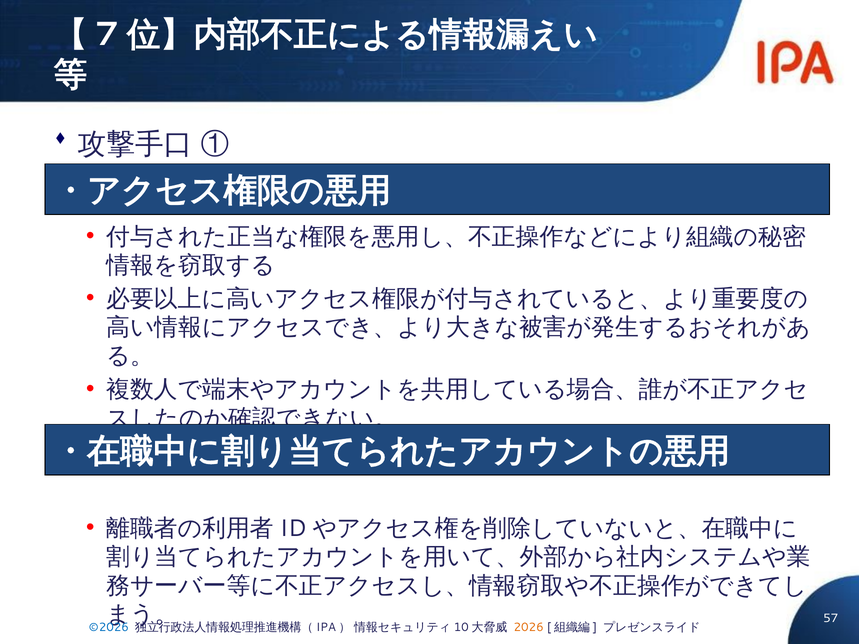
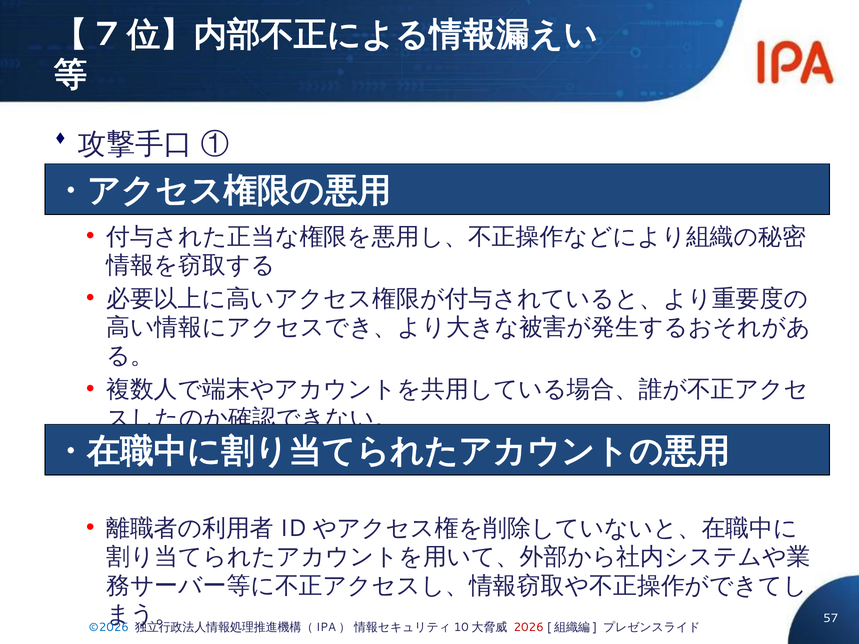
2026 colour: orange -> red (529, 628)
